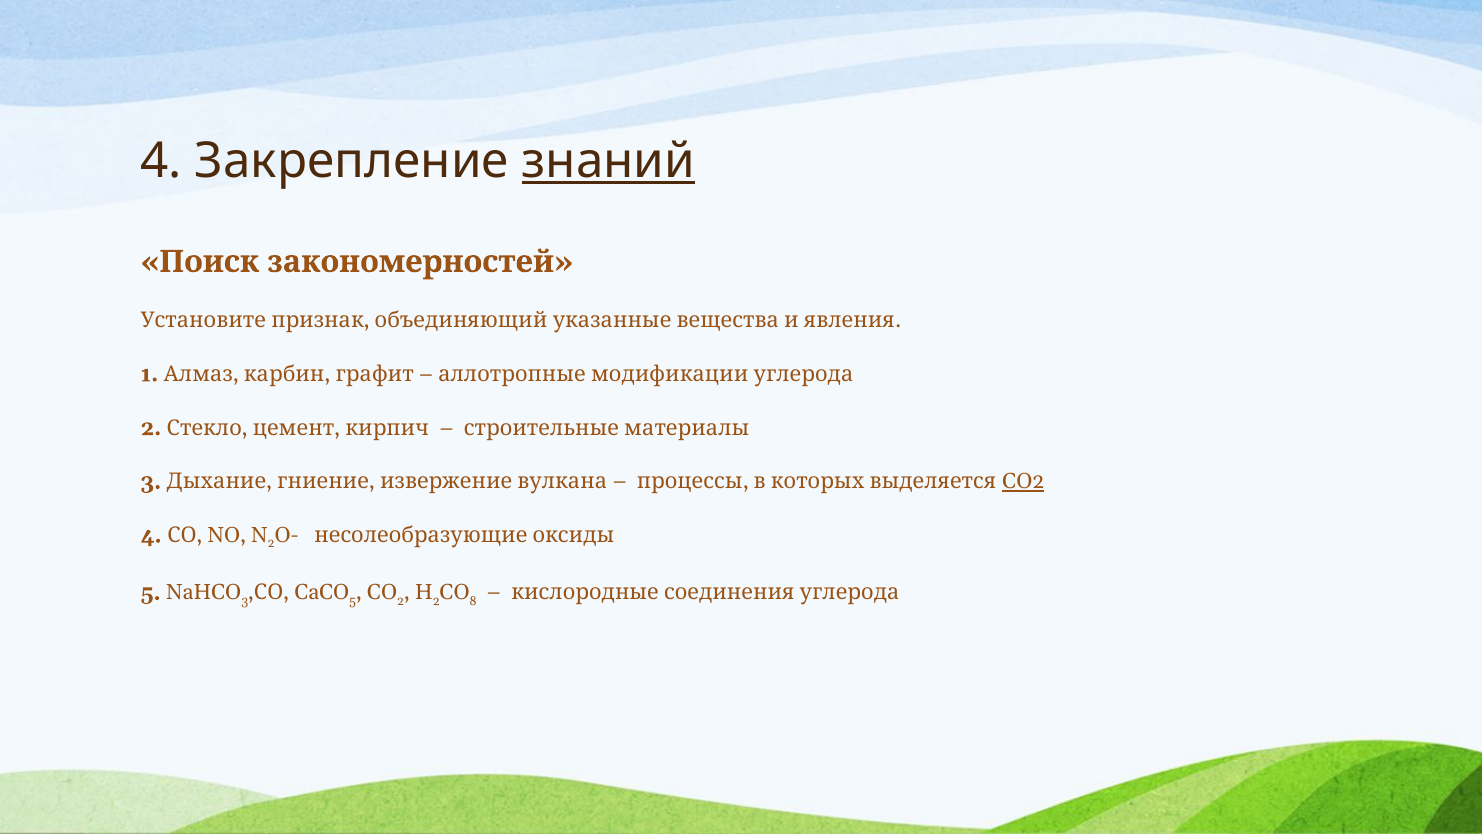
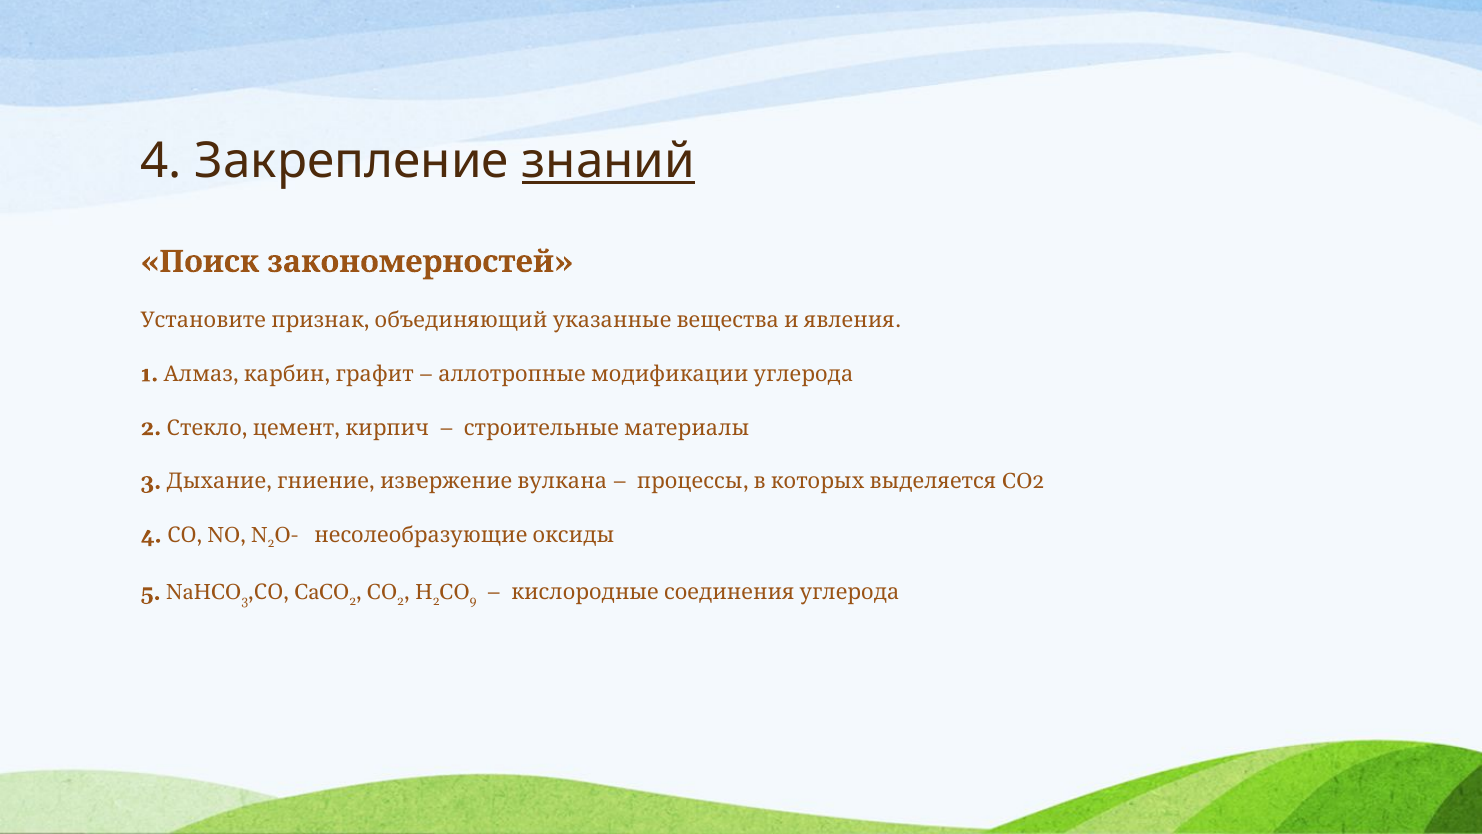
CO2 underline: present -> none (1023, 481)
СО 5: 5 -> 2 (353, 601)
8: 8 -> 9 (473, 601)
